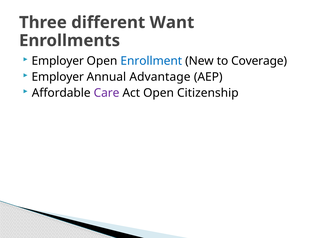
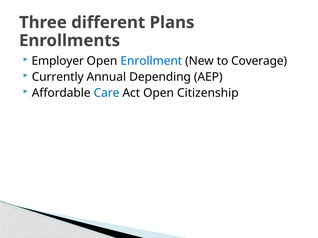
Want: Want -> Plans (172, 23)
Employer: Employer -> Currently (58, 77)
Advantage: Advantage -> Depending (160, 77)
Care colour: purple -> blue (107, 93)
